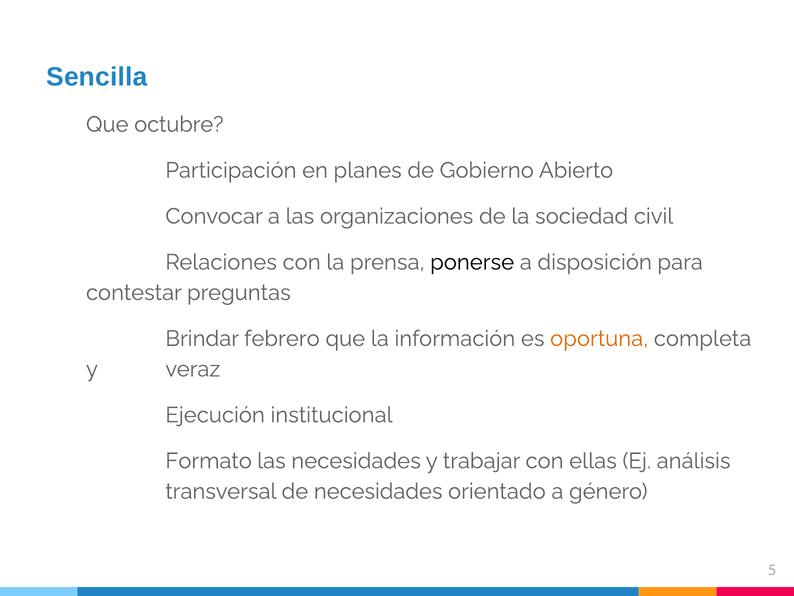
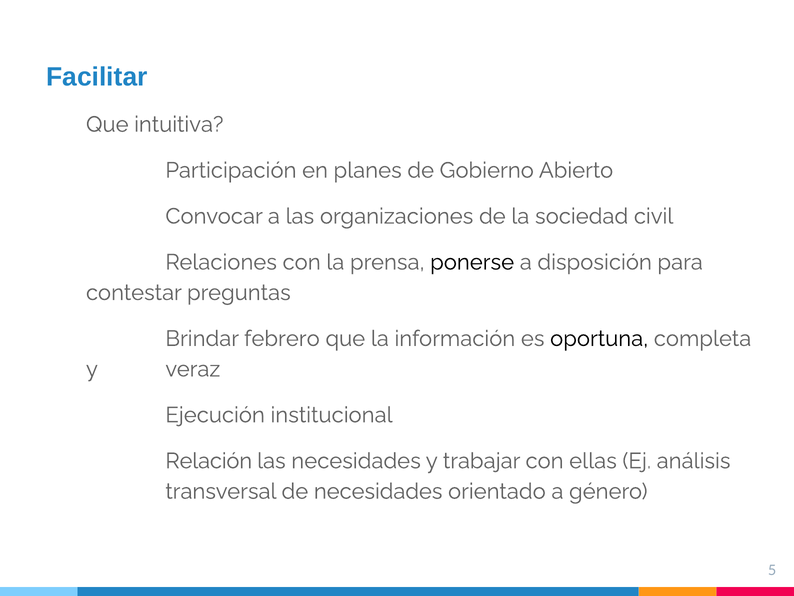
Sencilla: Sencilla -> Facilitar (97, 77)
octubre: octubre -> intuitiva (179, 124)
oportuna colour: orange -> black (599, 338)
Formato: Formato -> Relación (209, 461)
